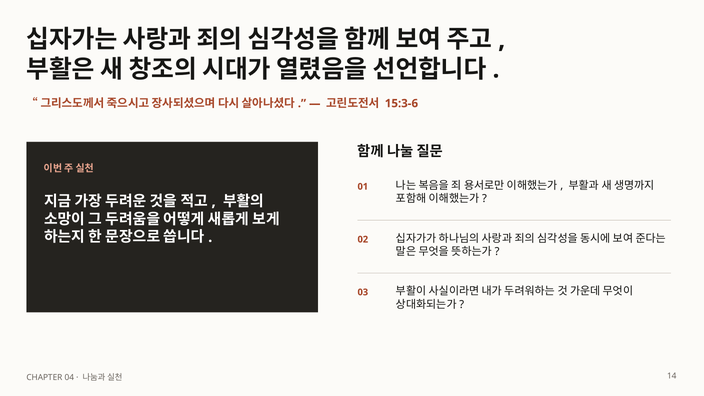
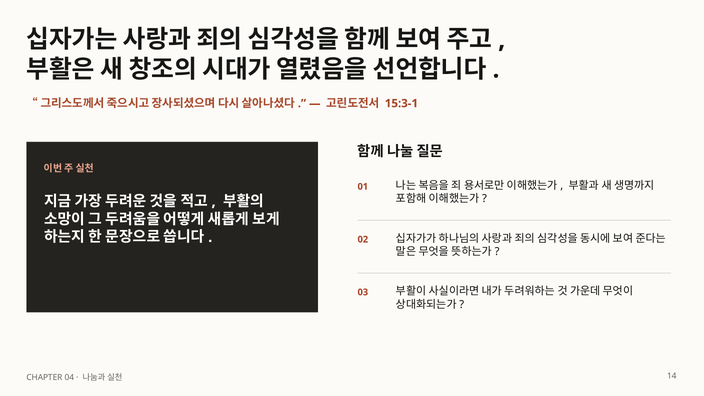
15:3-6: 15:3-6 -> 15:3-1 (401, 103)
